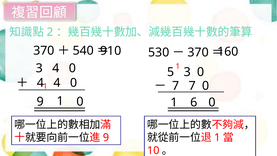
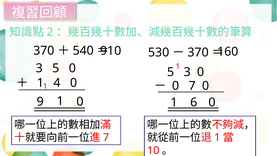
3 4: 4 -> 5 (56, 68)
4: 4 -> 1 (40, 83)
7: 7 -> 0 (176, 86)
9: 9 -> 7 (106, 137)
